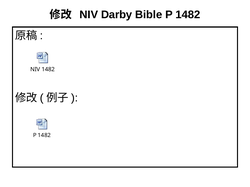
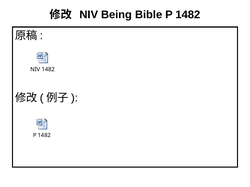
Darby: Darby -> Being (117, 15)
